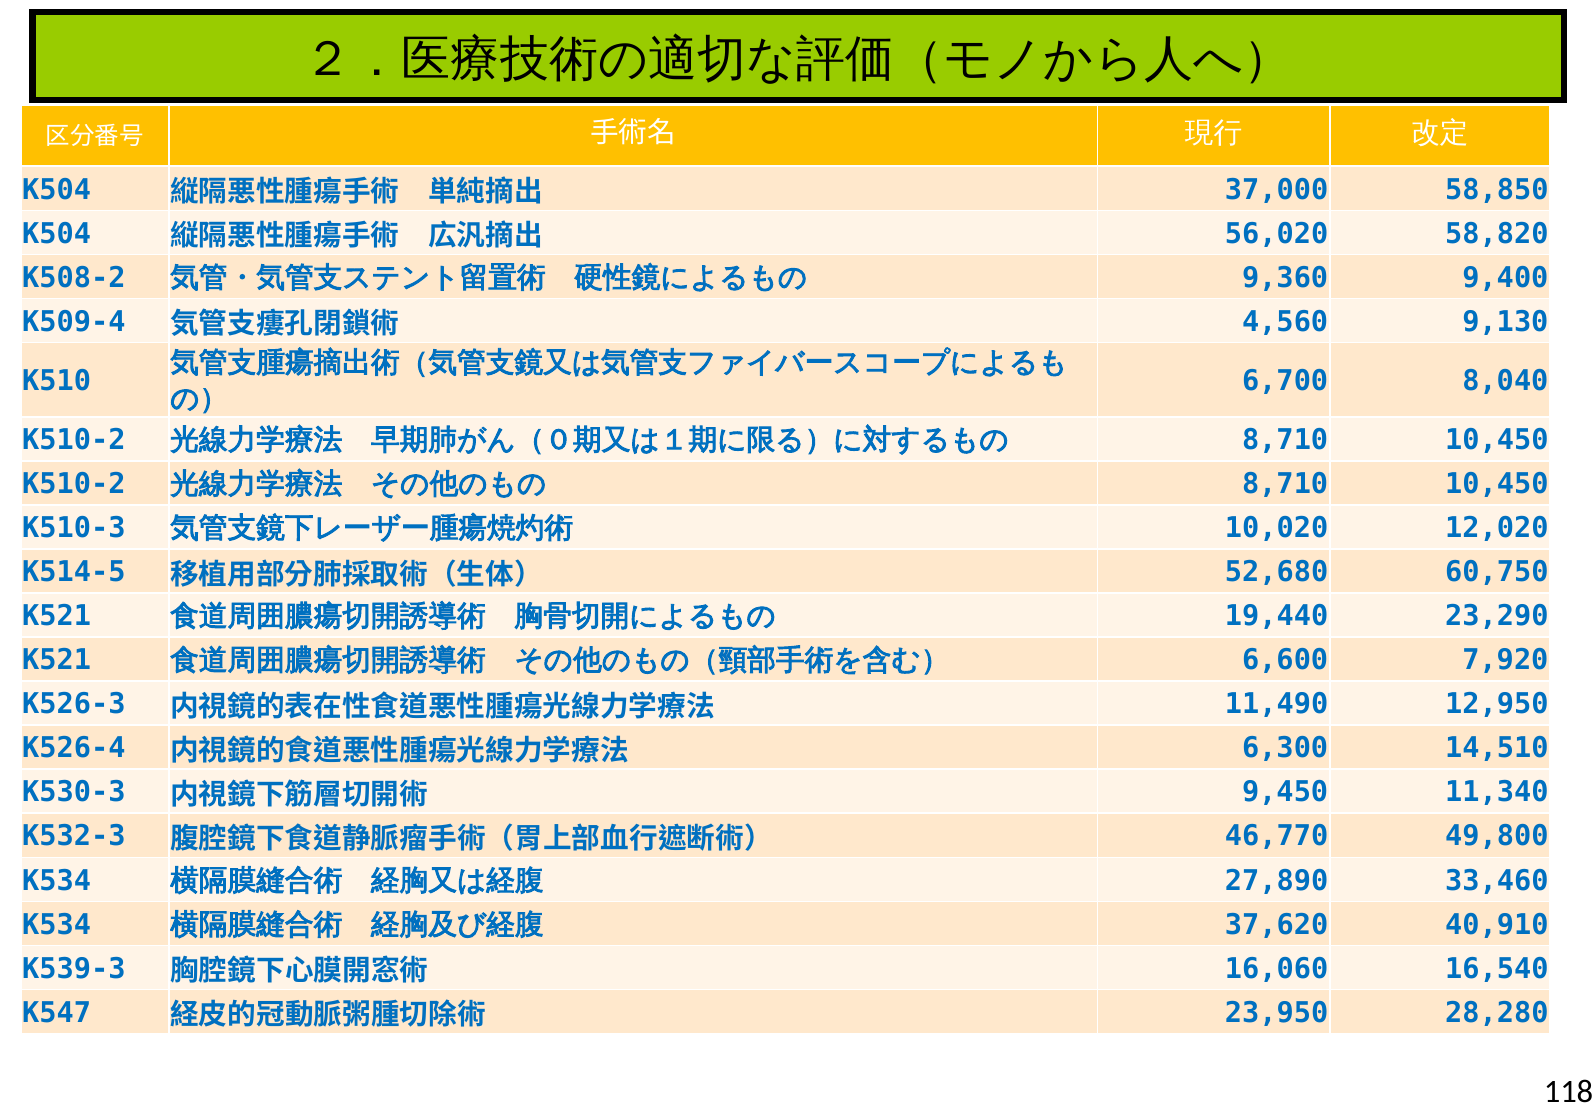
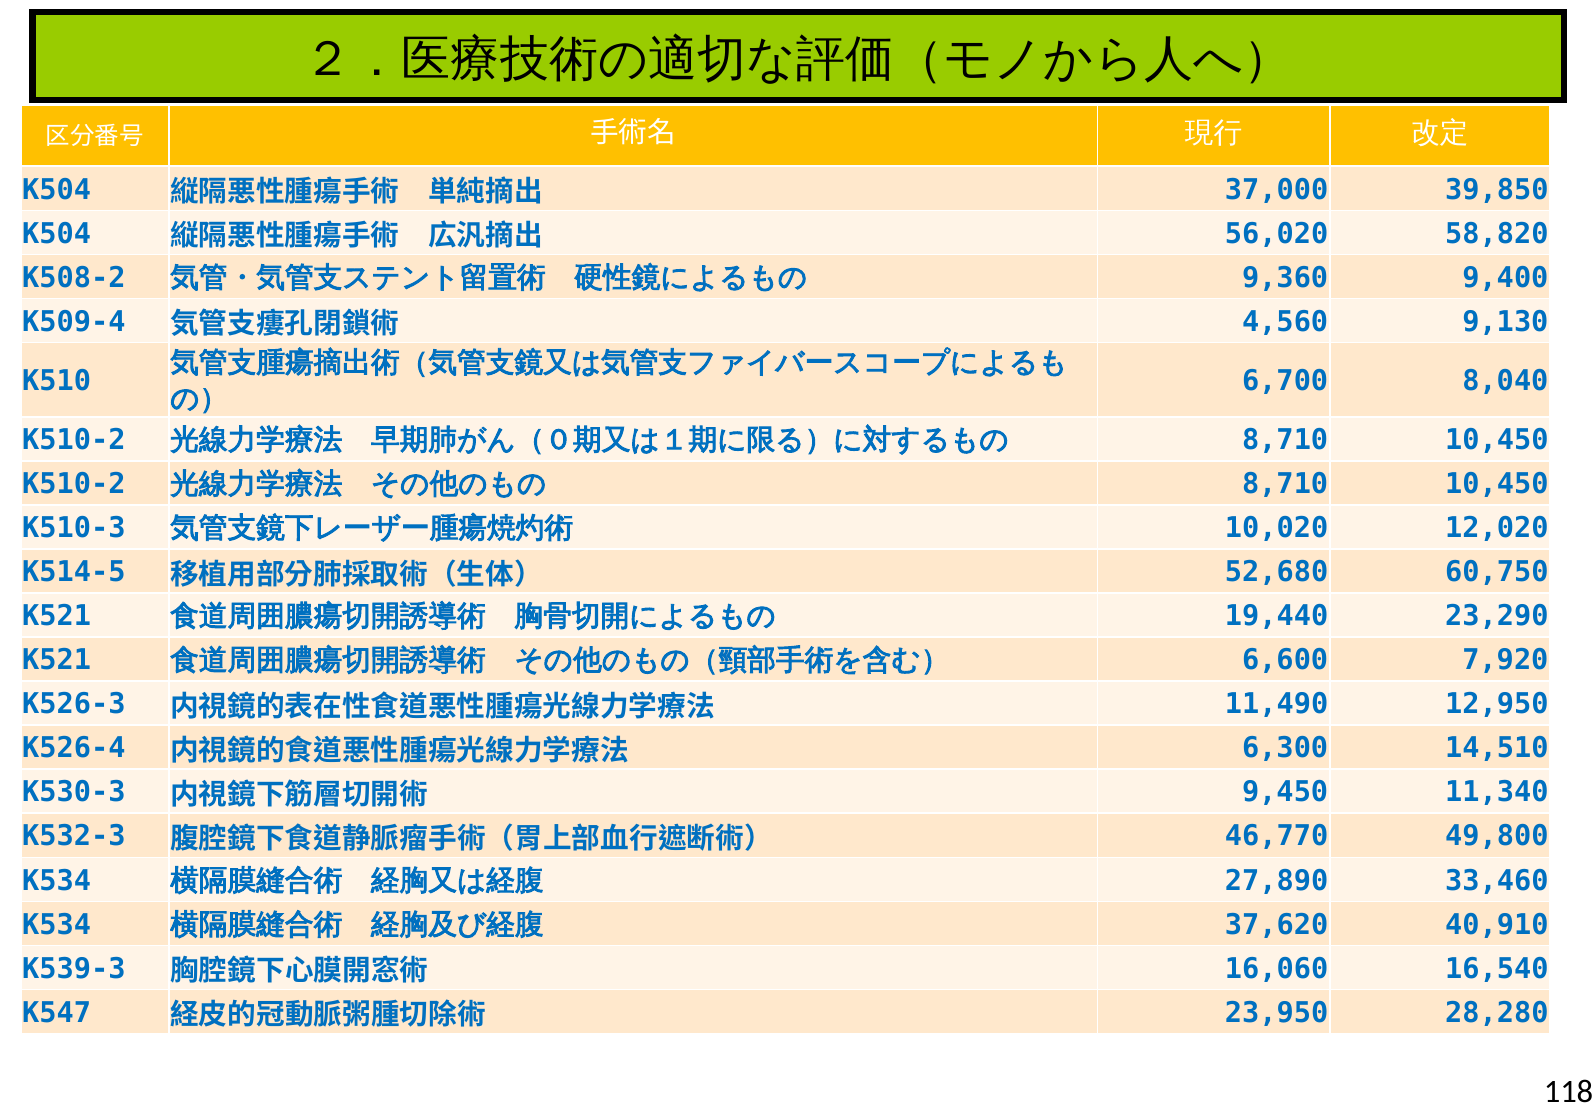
58,850: 58,850 -> 39,850 (1497, 190)
